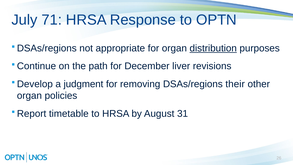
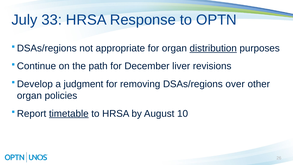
71: 71 -> 33 (52, 20)
their: their -> over (235, 84)
timetable underline: none -> present (69, 113)
31: 31 -> 10 (183, 113)
